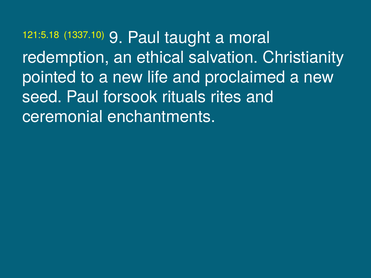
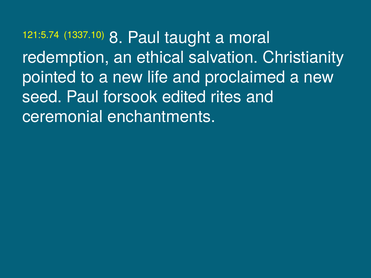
121:5.18: 121:5.18 -> 121:5.74 (41, 35)
9: 9 -> 8 (116, 38)
rituals: rituals -> edited (184, 97)
